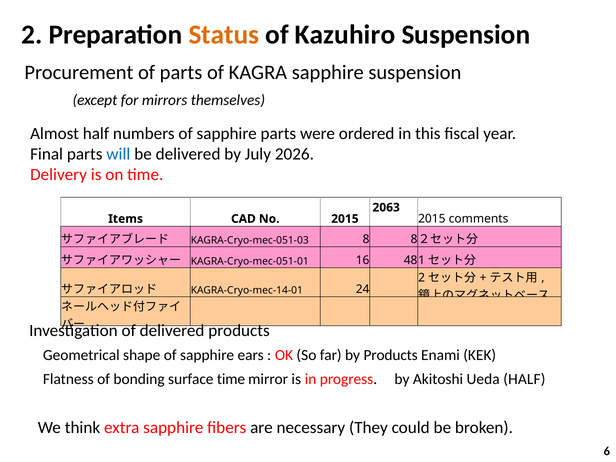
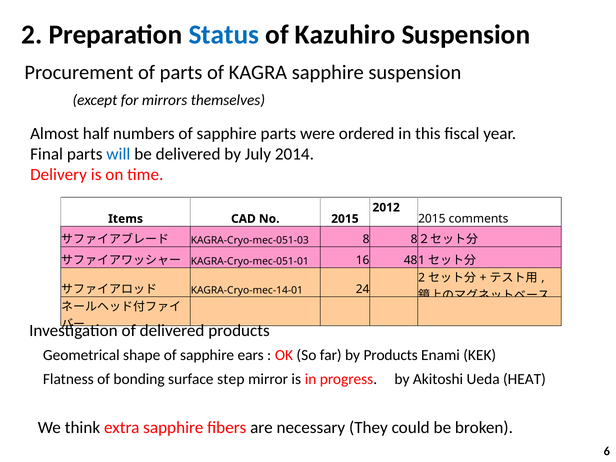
Status colour: orange -> blue (224, 35)
2026: 2026 -> 2014 (294, 154)
2063: 2063 -> 2012 (386, 207)
surface time: time -> step (231, 379)
Ueda HALF: HALF -> HEAT (524, 379)
